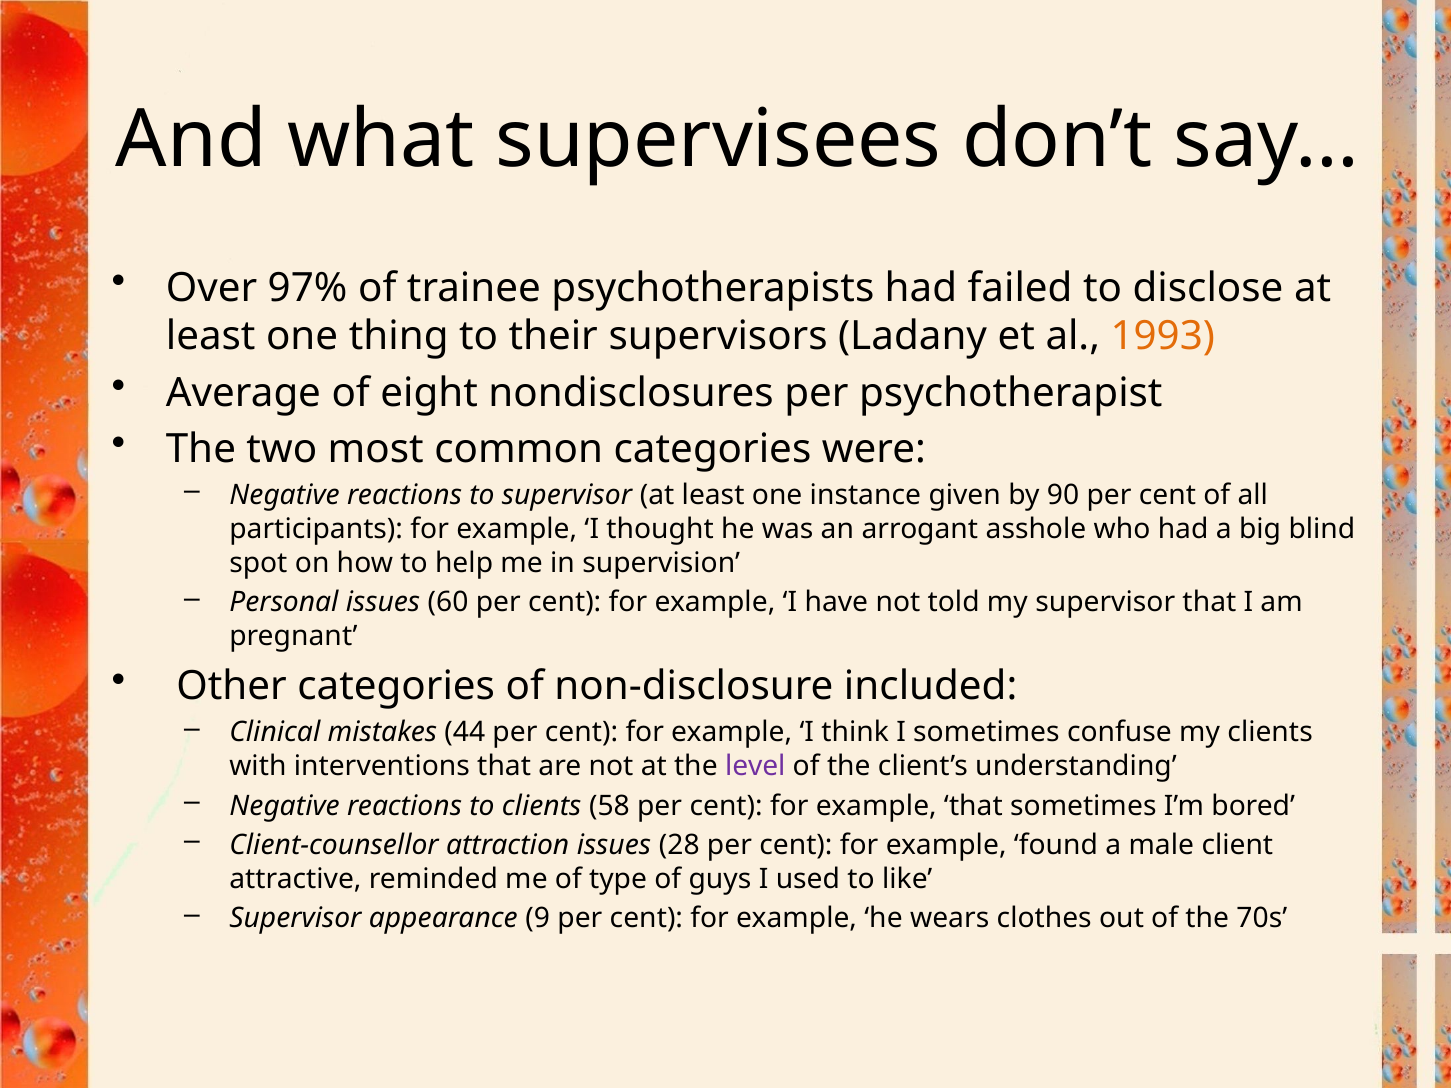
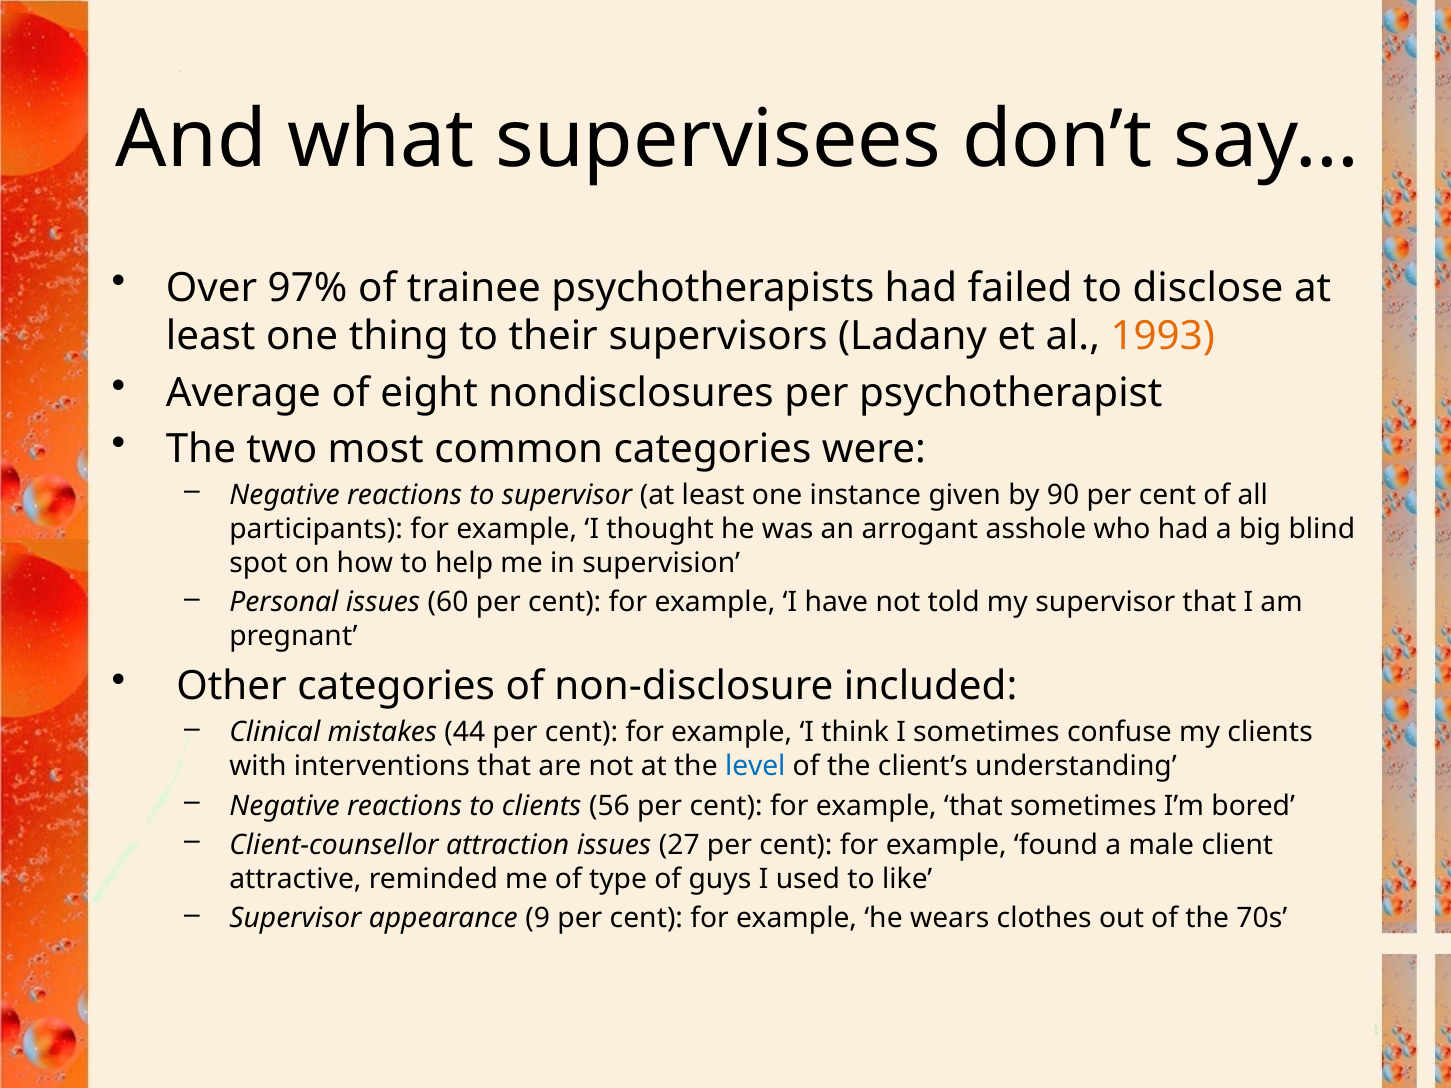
level colour: purple -> blue (755, 766)
58: 58 -> 56 (609, 806)
28: 28 -> 27 (679, 845)
